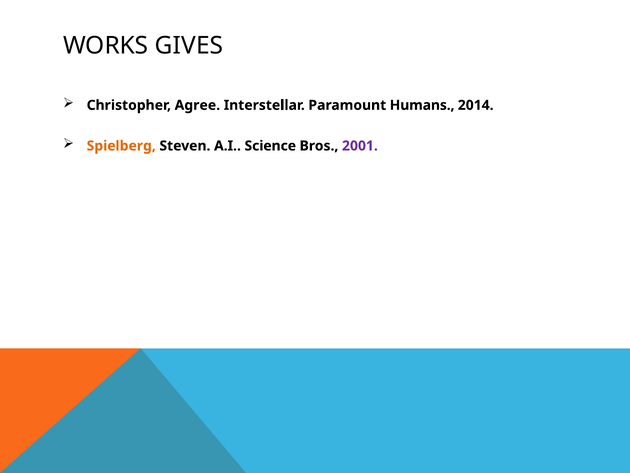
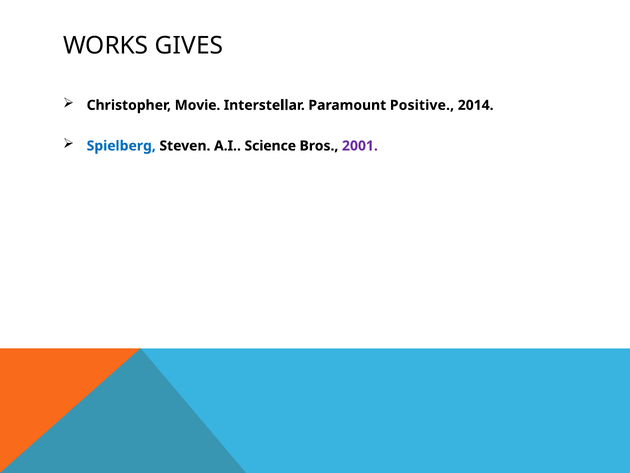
Agree: Agree -> Movie (197, 105)
Humans: Humans -> Positive (422, 105)
Spielberg colour: orange -> blue (121, 146)
